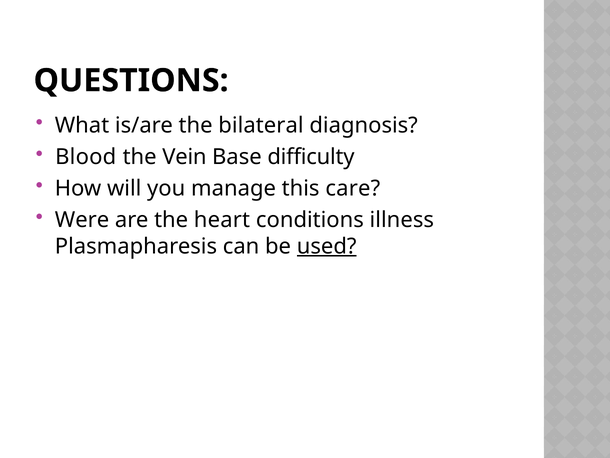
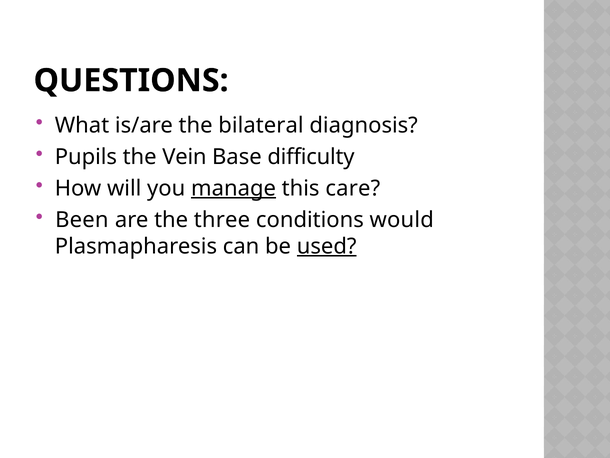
Blood: Blood -> Pupils (86, 157)
manage underline: none -> present (234, 188)
Were: Were -> Been (82, 220)
heart: heart -> three (222, 220)
illness: illness -> would (402, 220)
